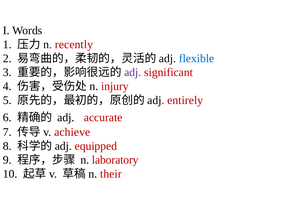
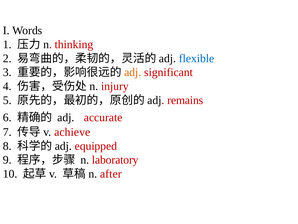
recently: recently -> thinking (74, 44)
adj colour: purple -> orange (133, 72)
entirely: entirely -> remains (185, 100)
their: their -> after (111, 174)
